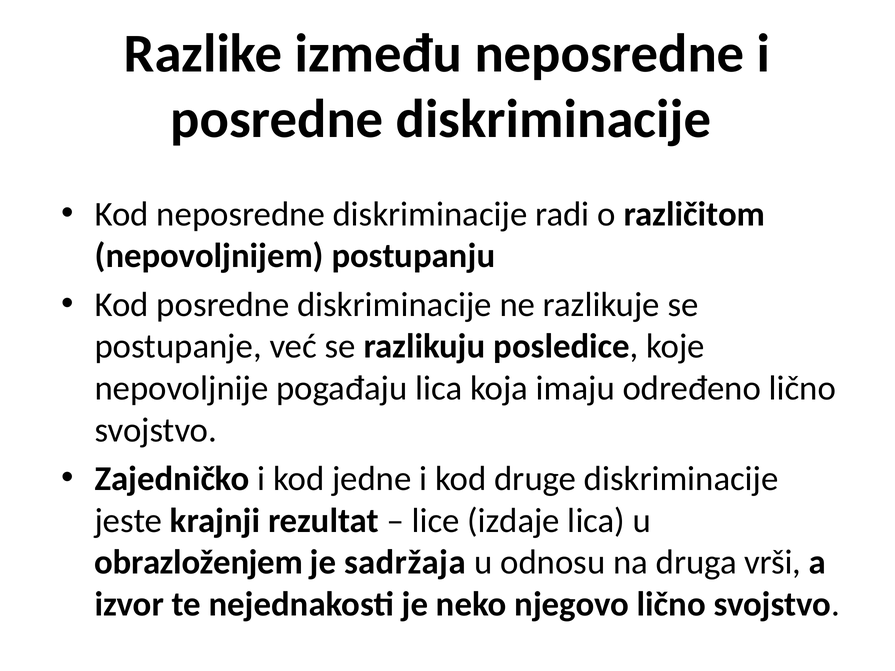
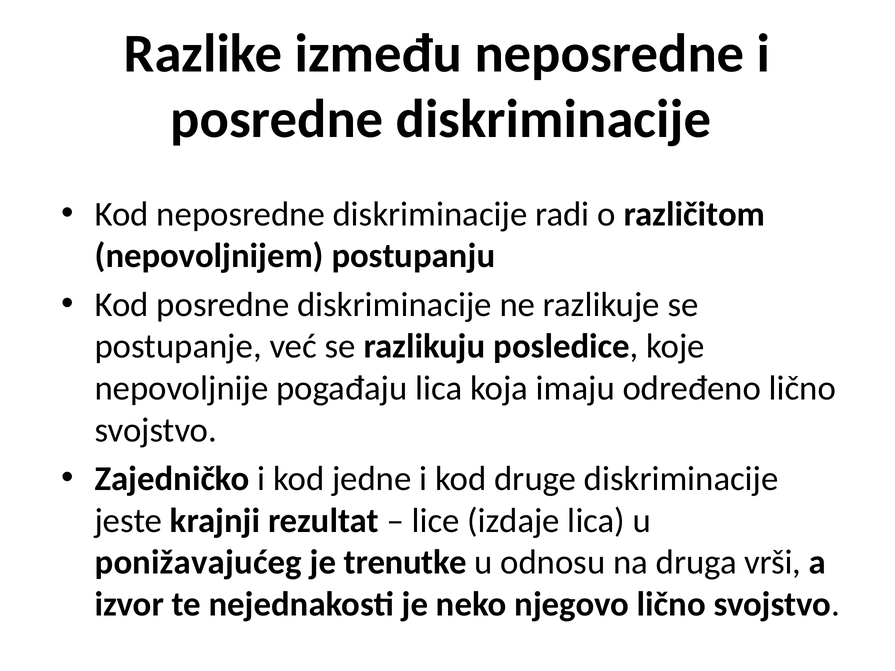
obrazloženjem: obrazloženjem -> ponižavajućeg (198, 563)
sadržaja: sadržaja -> trenutke (405, 563)
